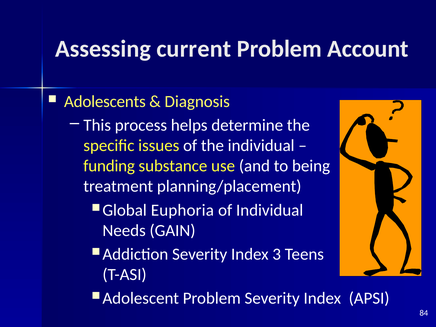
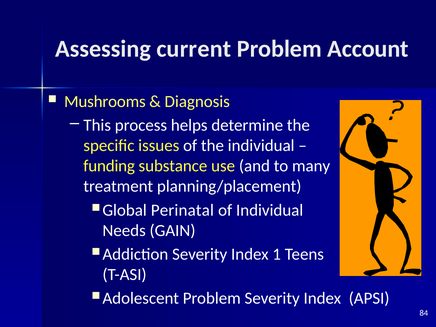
Adolescents: Adolescents -> Mushrooms (105, 101)
being: being -> many (311, 166)
Euphoria: Euphoria -> Perinatal (182, 210)
3: 3 -> 1 (277, 254)
